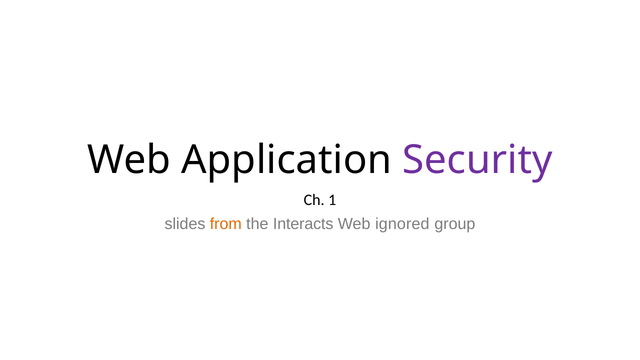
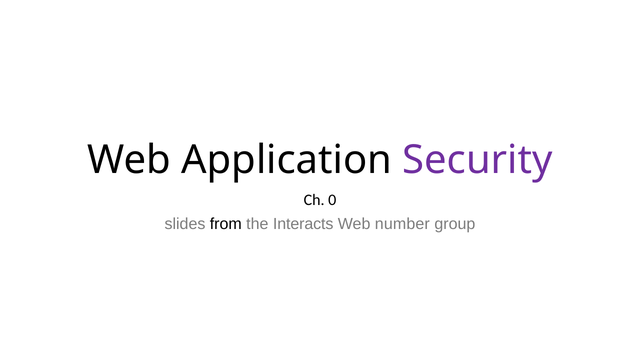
1: 1 -> 0 (332, 200)
from colour: orange -> black (226, 224)
ignored: ignored -> number (402, 224)
